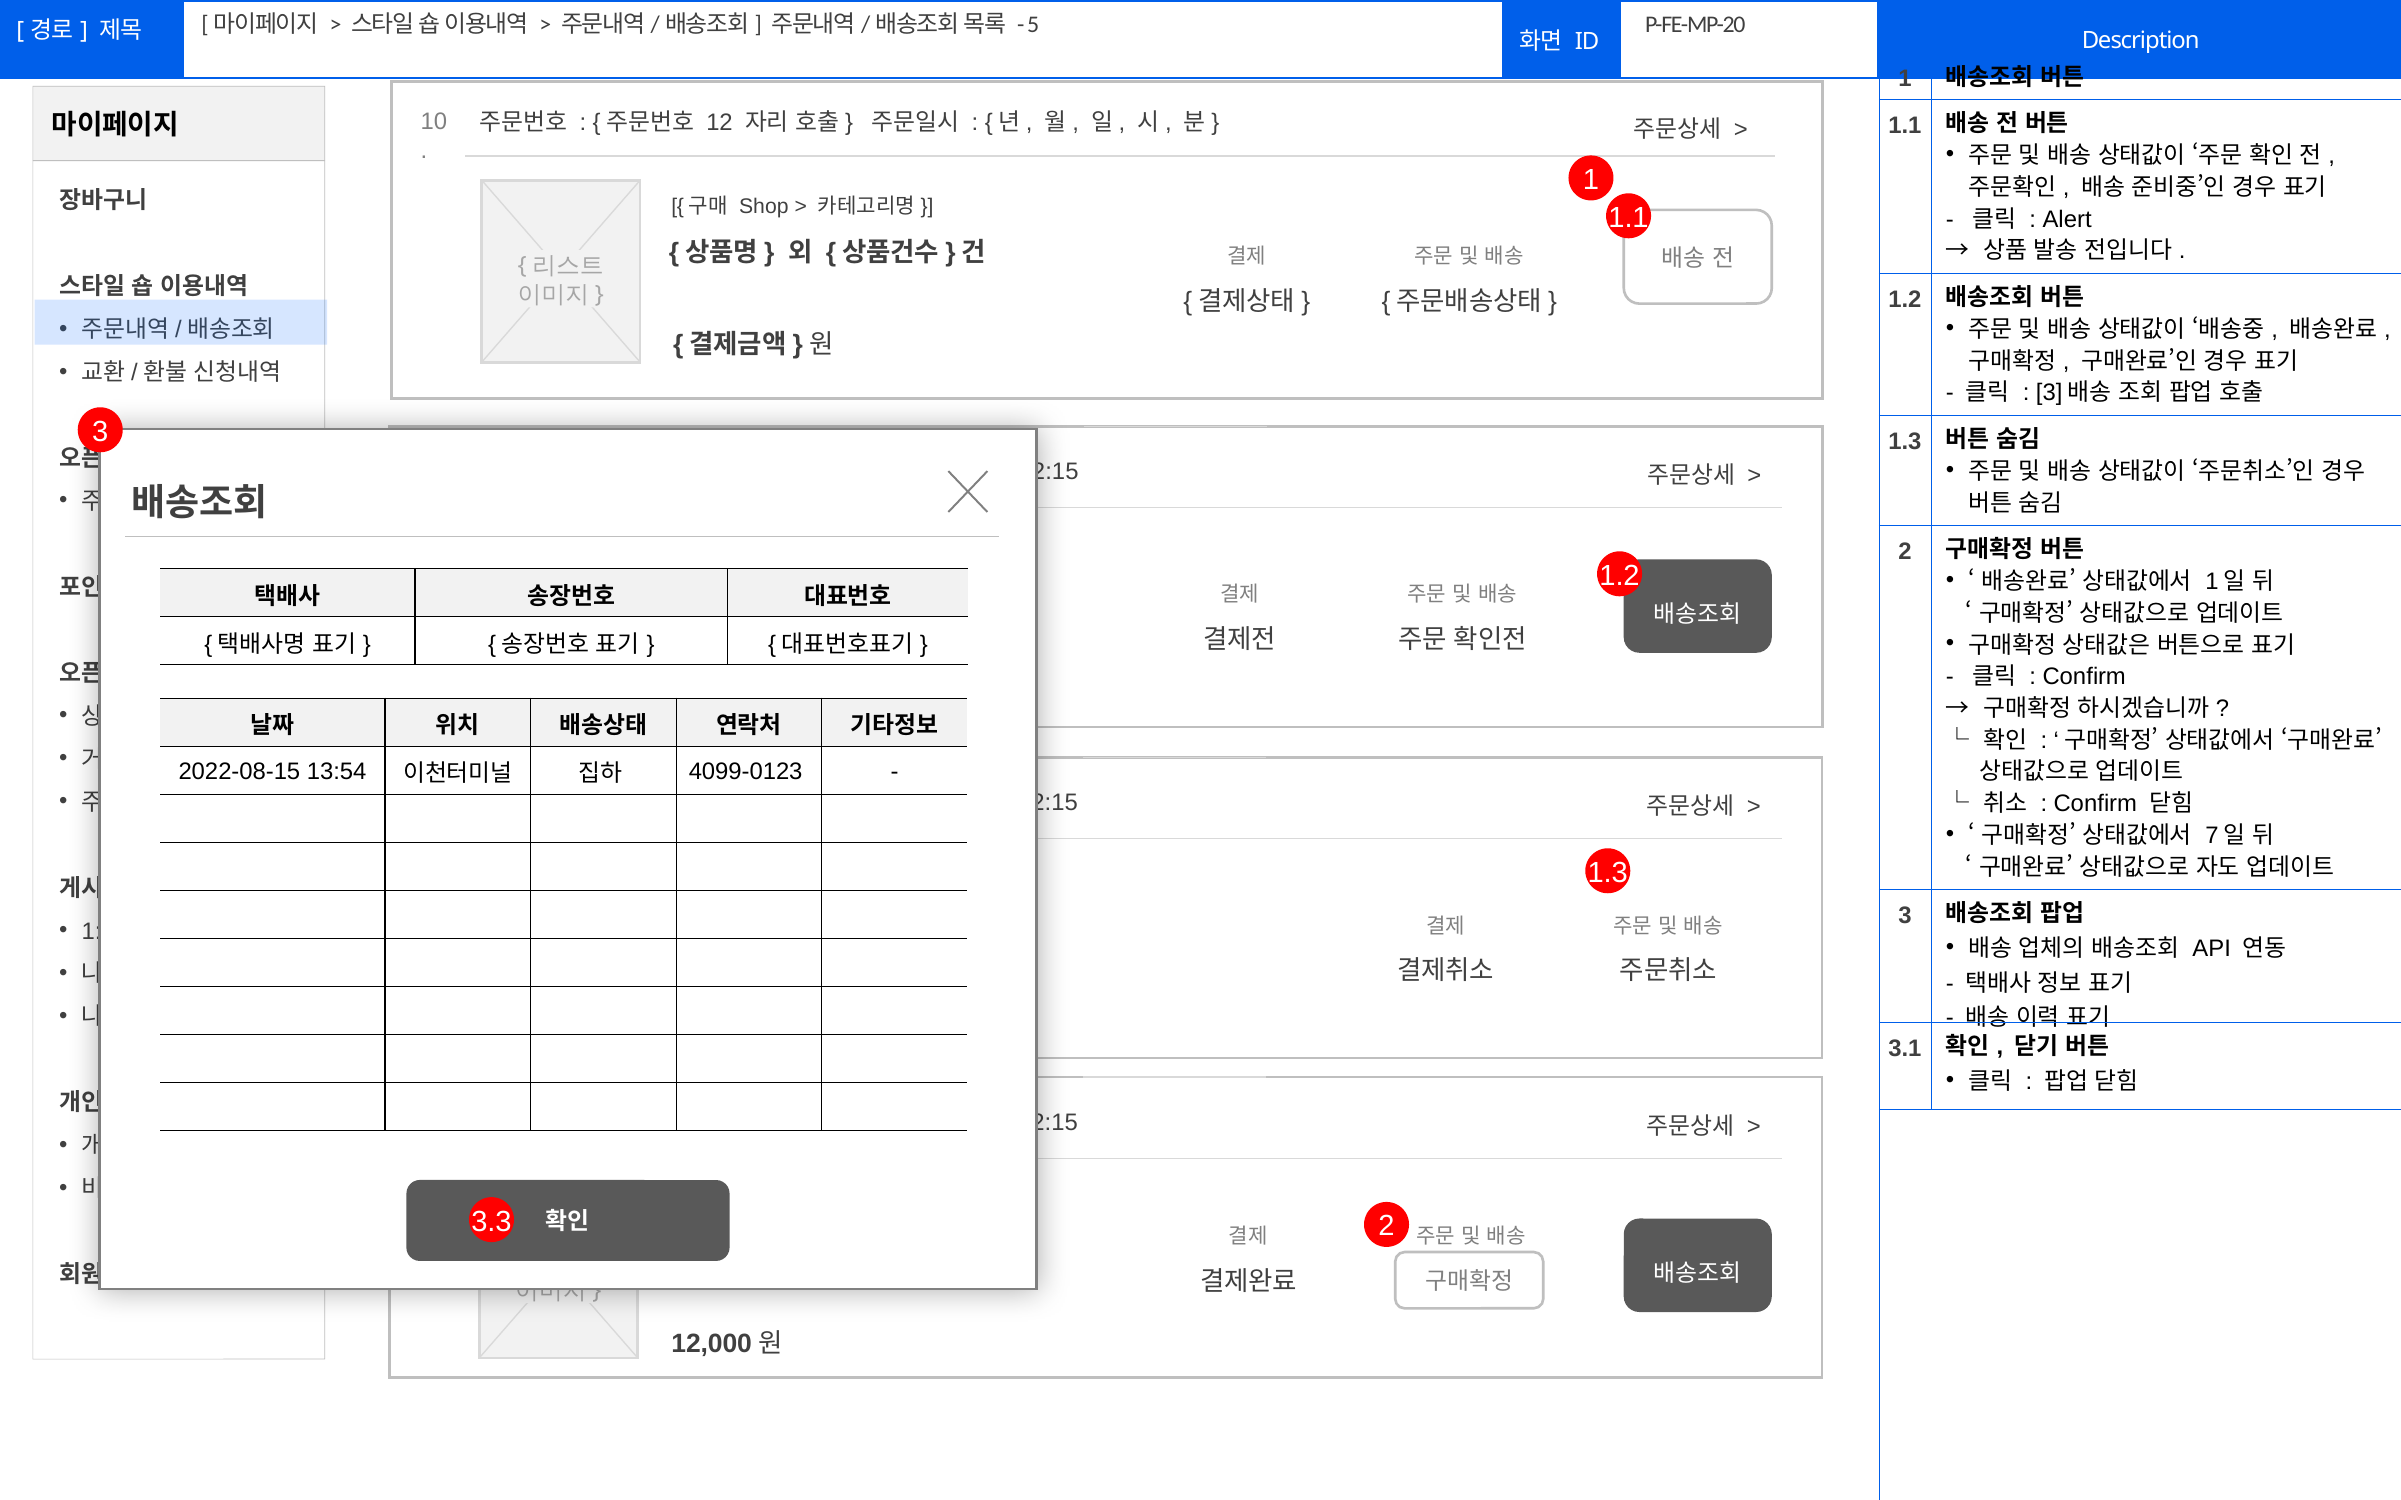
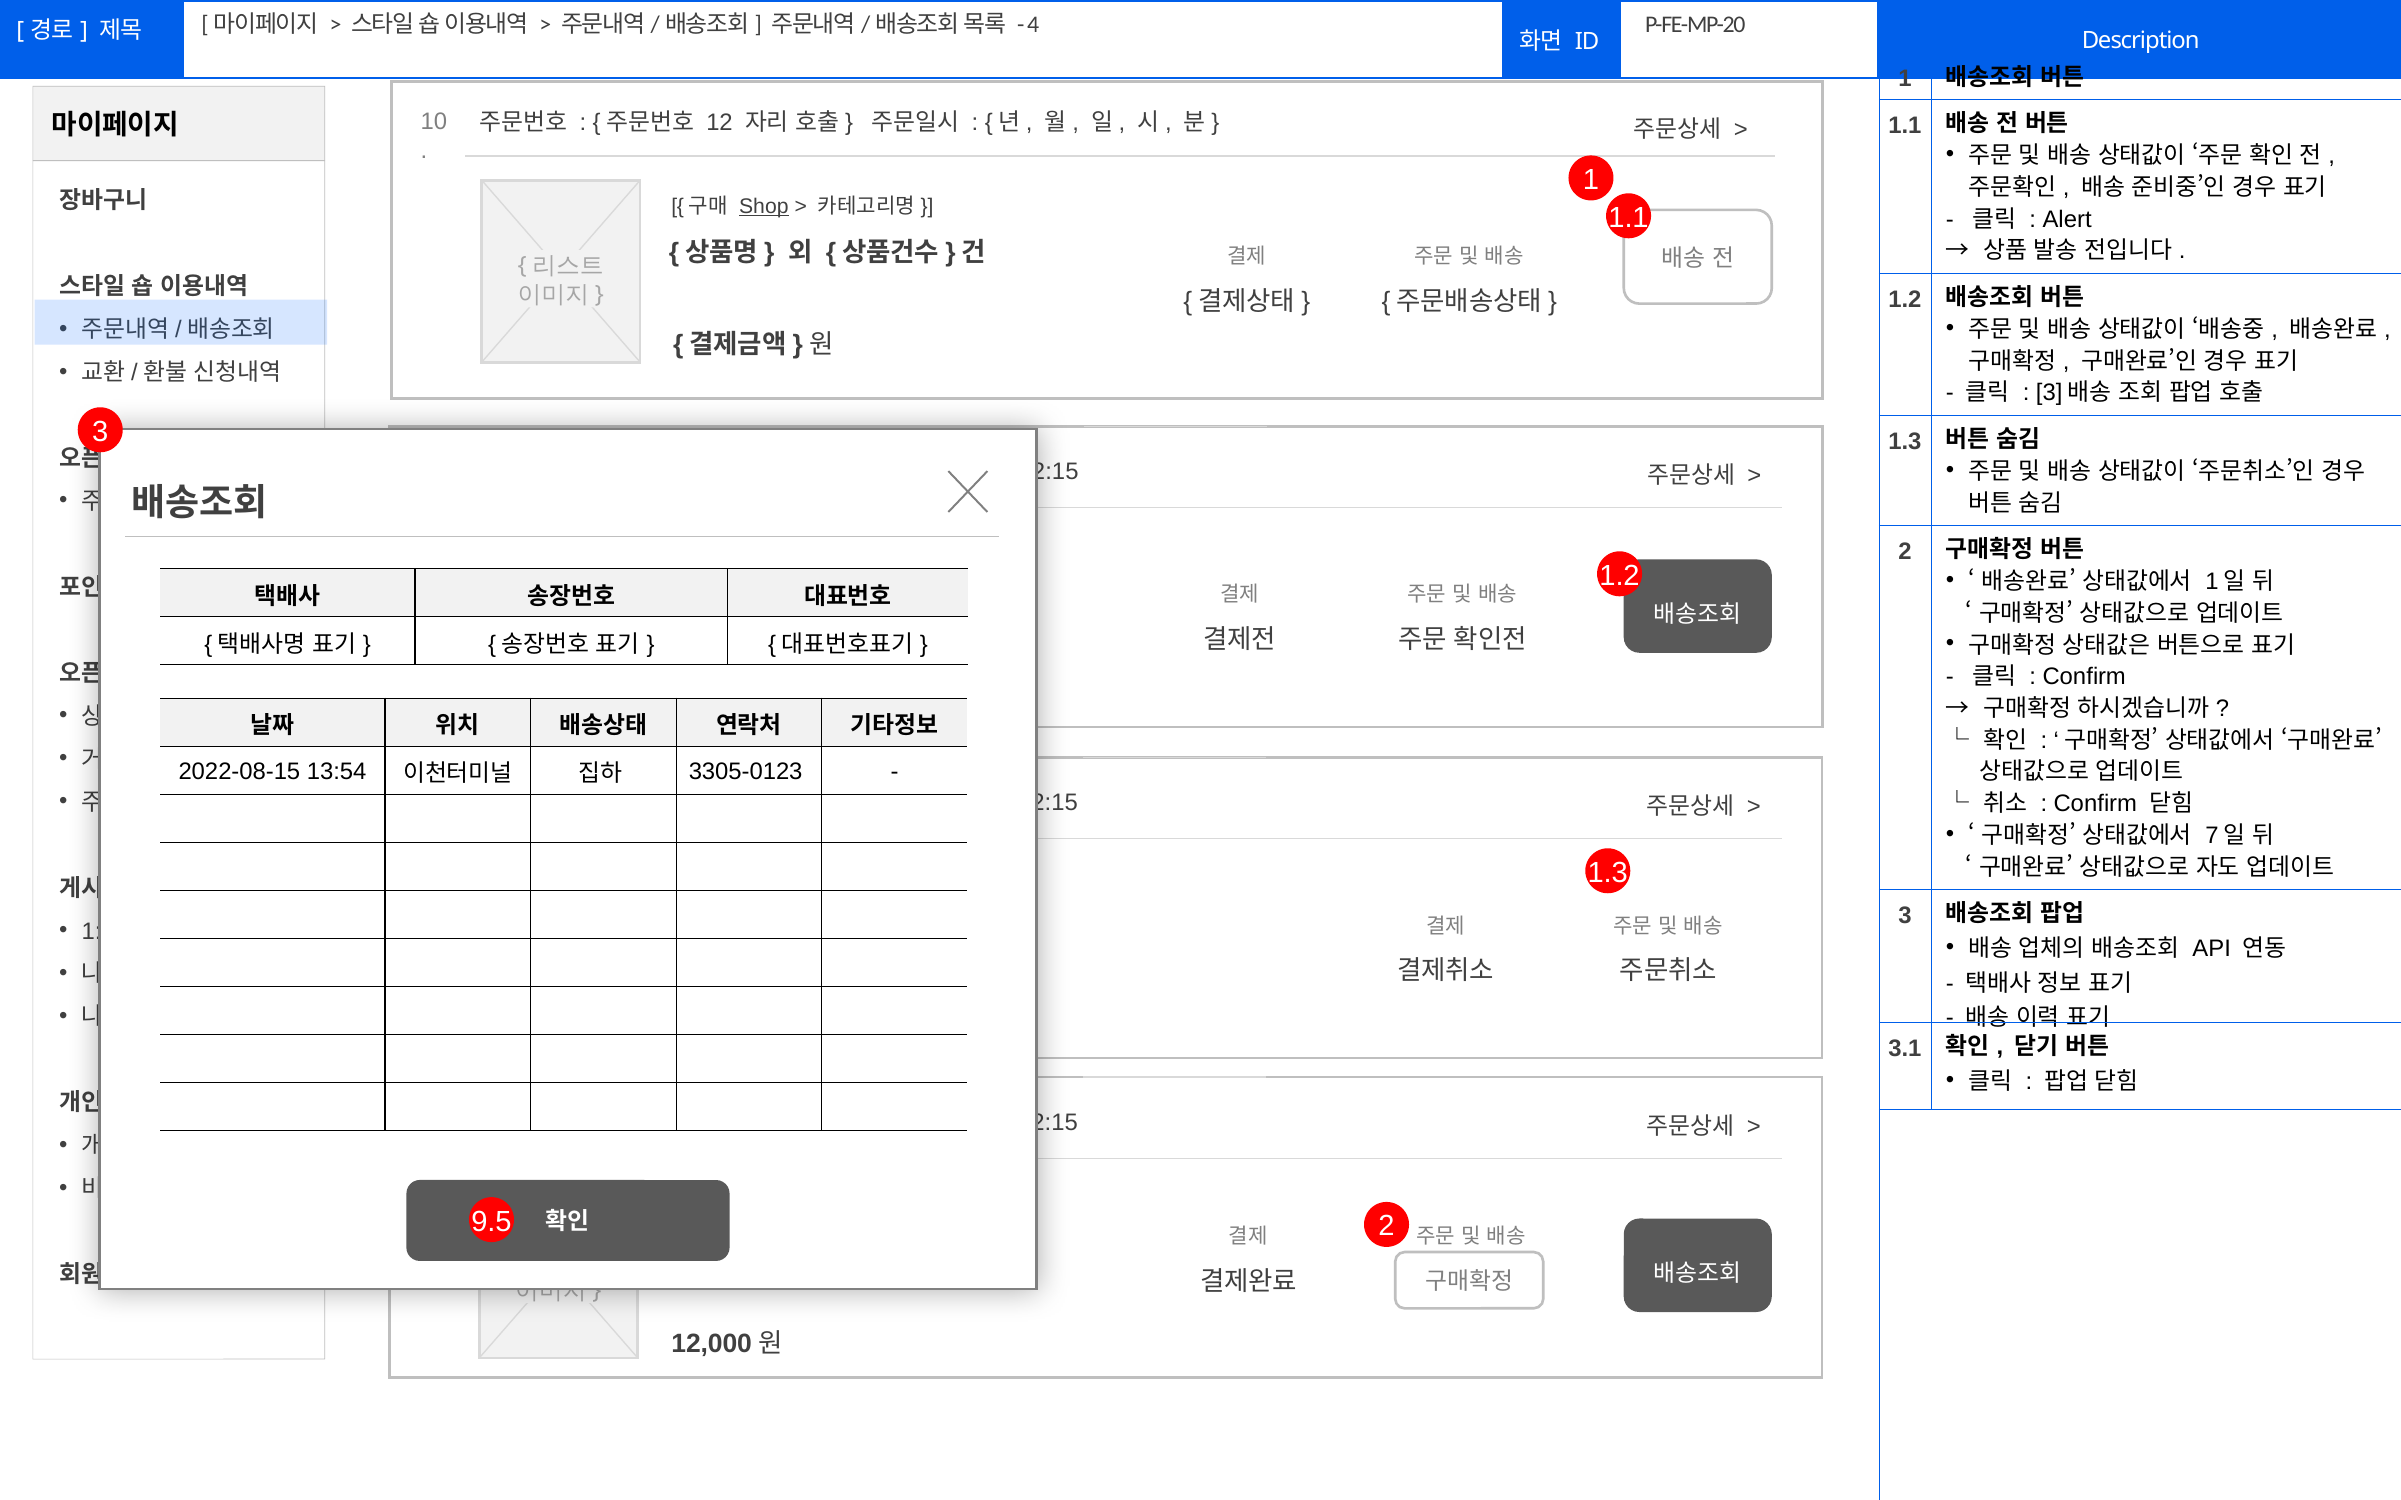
5: 5 -> 4 (1033, 24)
Shop underline: none -> present (764, 206)
4099-0123: 4099-0123 -> 3305-0123 (746, 772)
3.3: 3.3 -> 9.5 (491, 1222)
